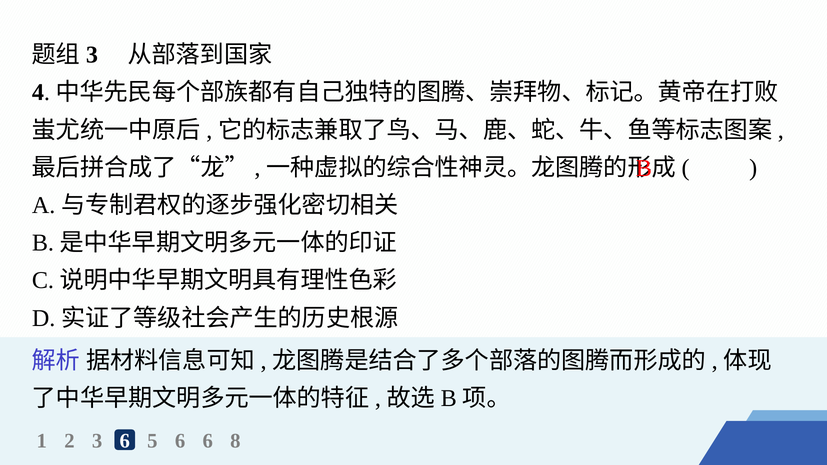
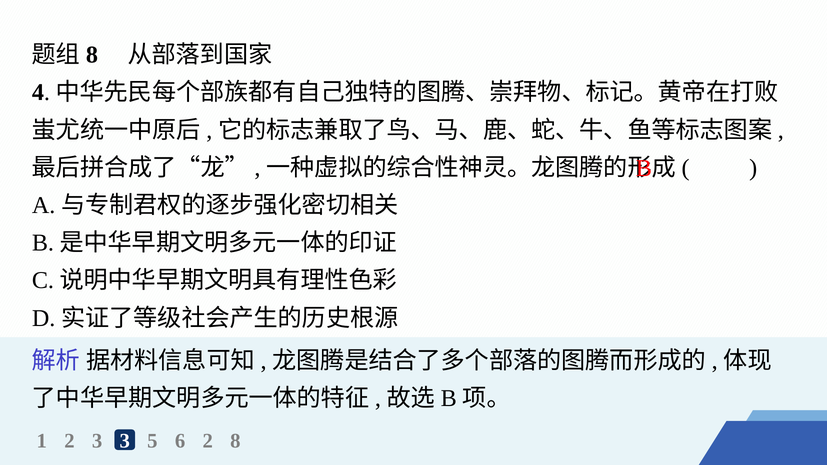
3: 3 -> 8 (92, 55)
3 6: 6 -> 3 (125, 441)
6 6: 6 -> 2 (208, 441)
